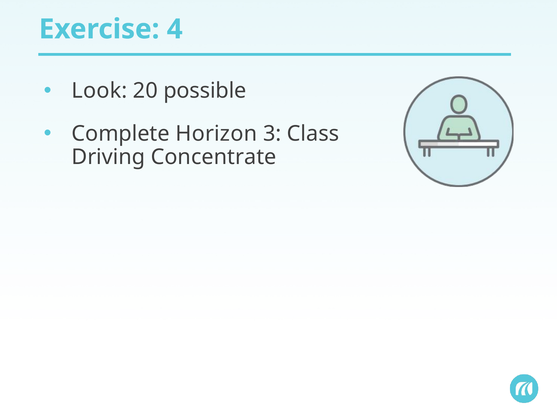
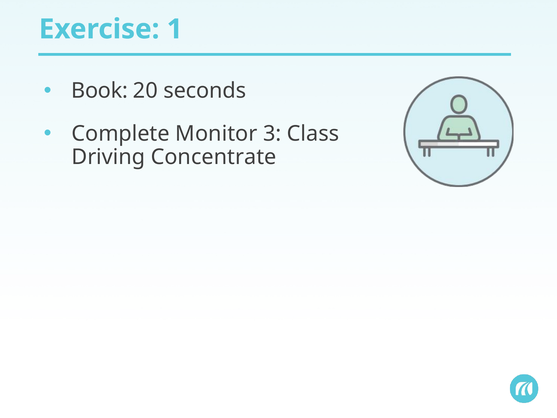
4: 4 -> 1 (175, 29)
Look: Look -> Book (100, 91)
possible: possible -> seconds (205, 91)
Horizon: Horizon -> Monitor (216, 133)
